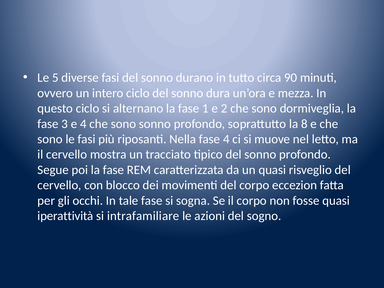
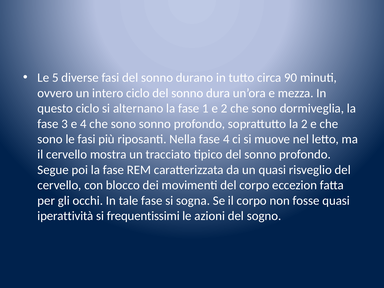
la 8: 8 -> 2 (304, 124)
intrafamiliare: intrafamiliare -> frequentissimi (143, 216)
